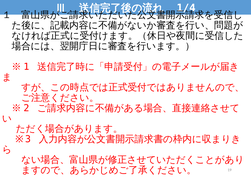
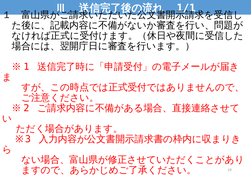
1/4: 1/4 -> 1/1 (186, 8)
